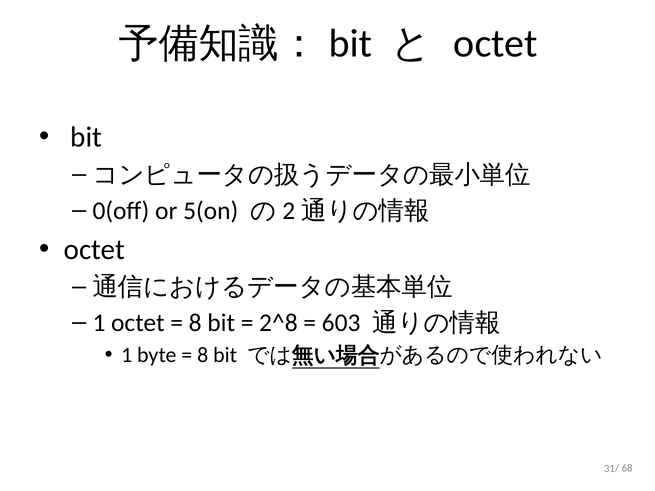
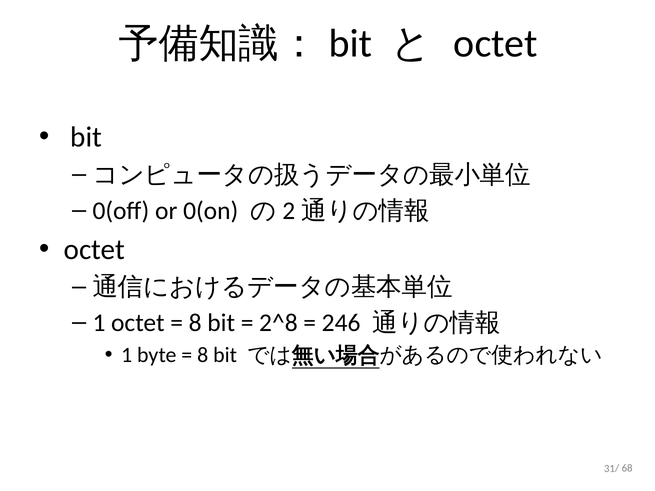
5(on: 5(on -> 0(on (211, 211)
603: 603 -> 246 (341, 323)
